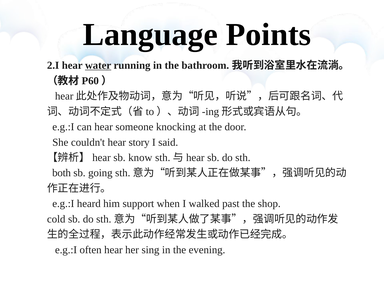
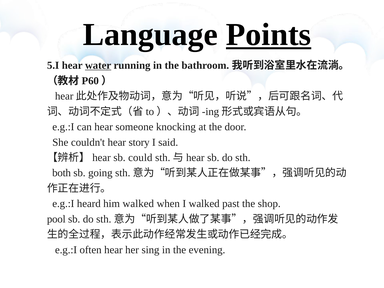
Points underline: none -> present (269, 35)
2.I: 2.I -> 5.I (53, 65)
know: know -> could (140, 158)
him support: support -> walked (138, 204)
cold: cold -> pool (56, 219)
